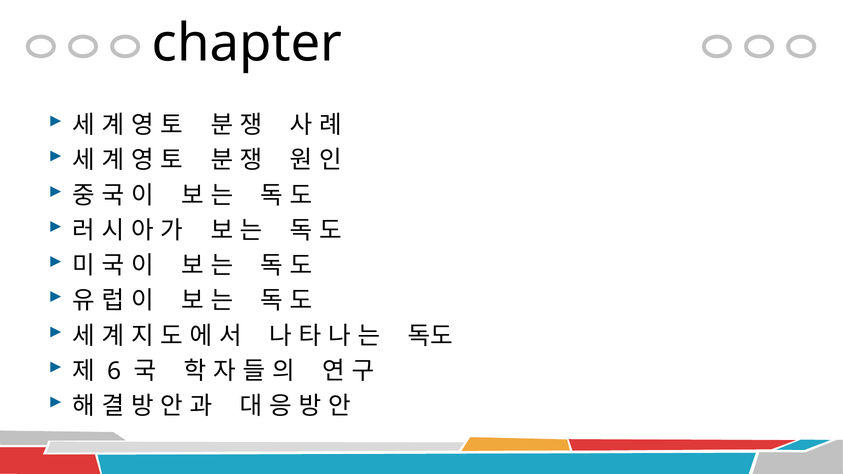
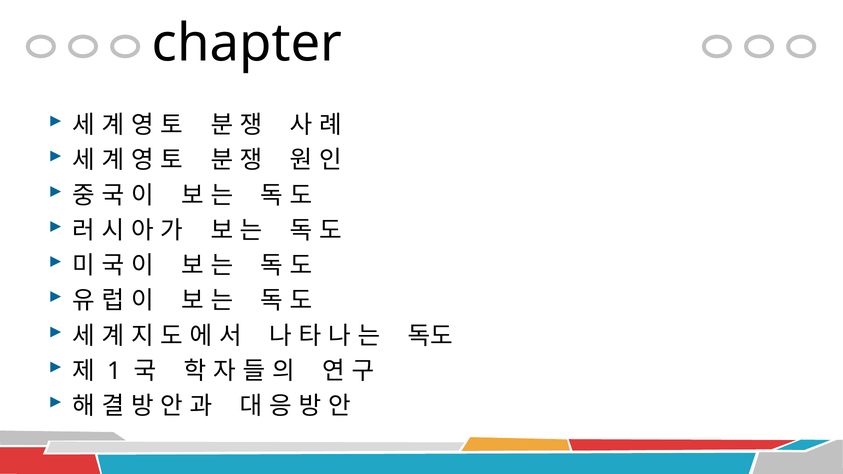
6: 6 -> 1 (115, 371)
